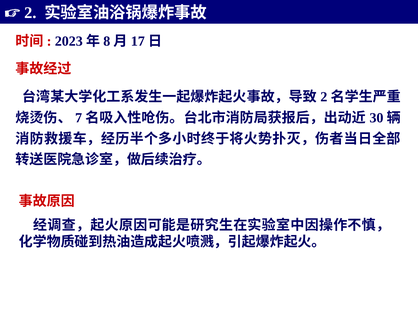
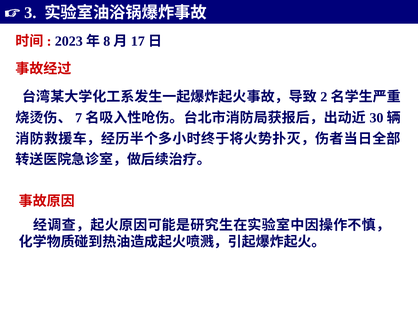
2: 2 -> 3 (30, 13)
